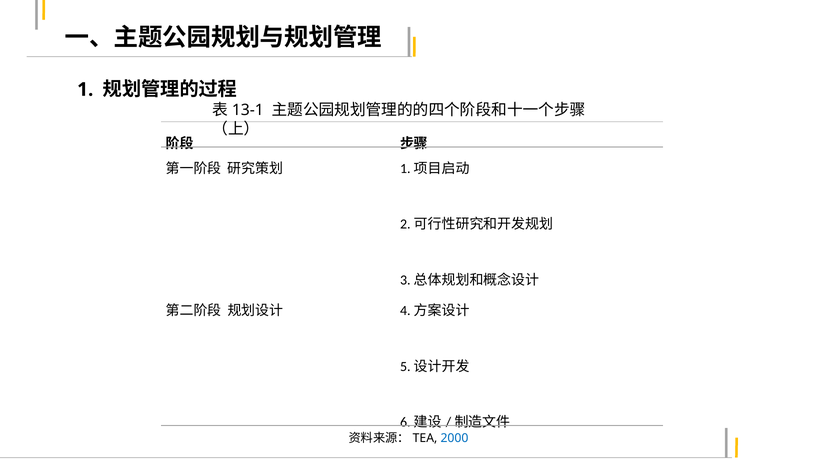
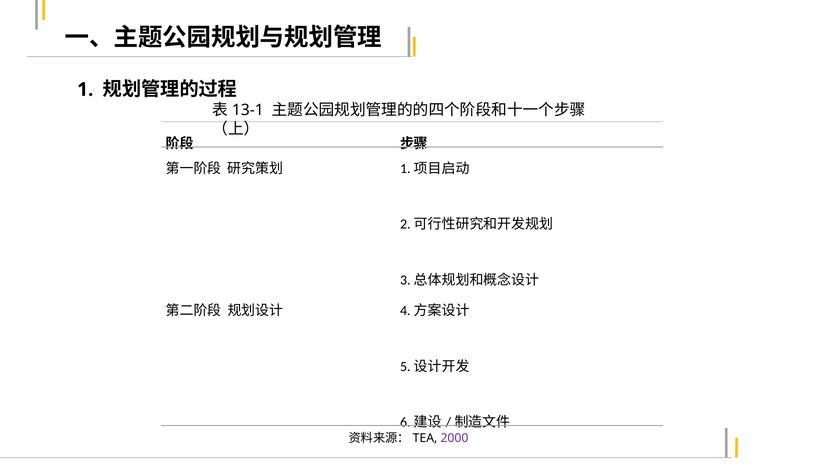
2000 colour: blue -> purple (454, 438)
